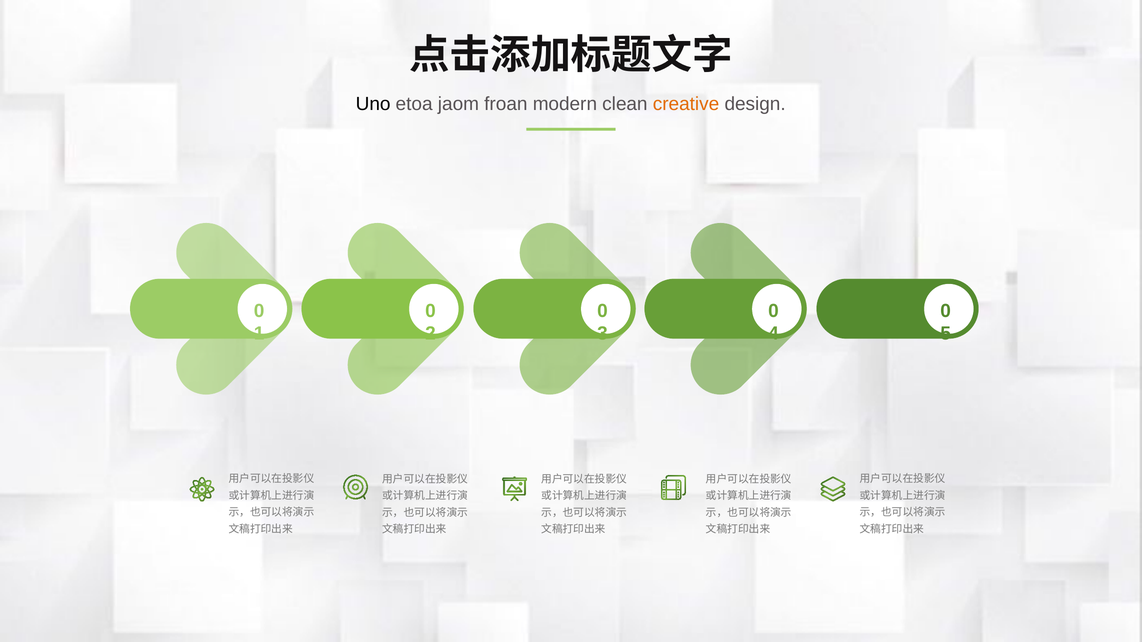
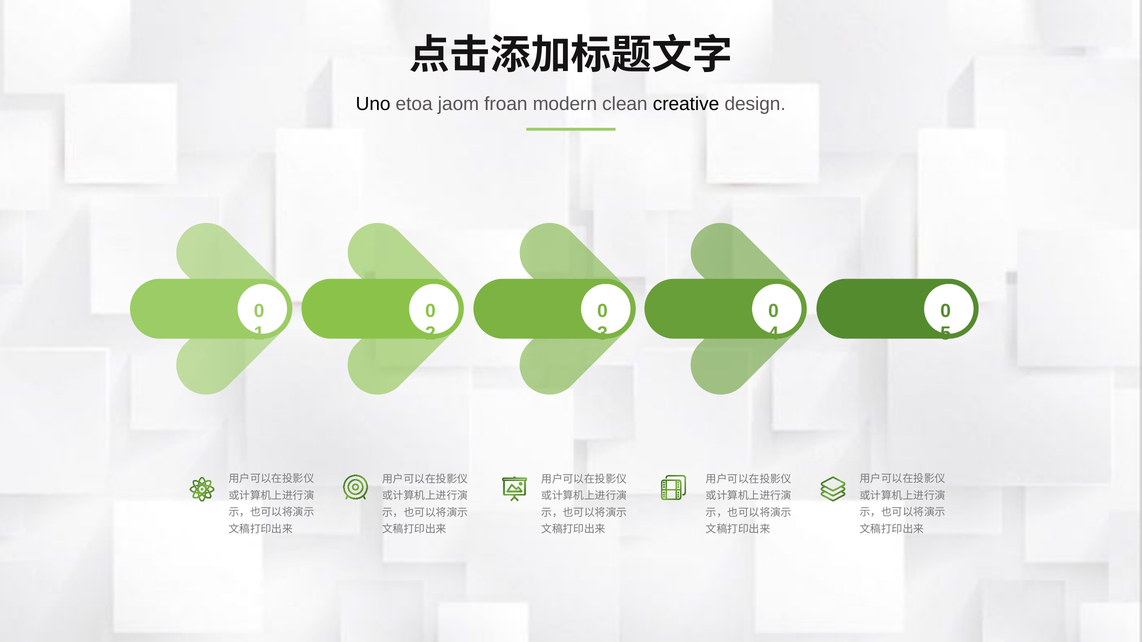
creative colour: orange -> black (686, 104)
